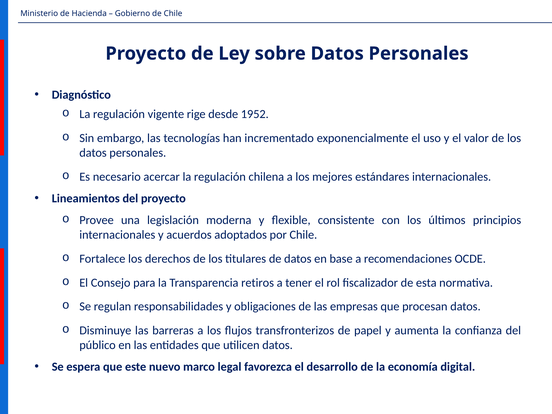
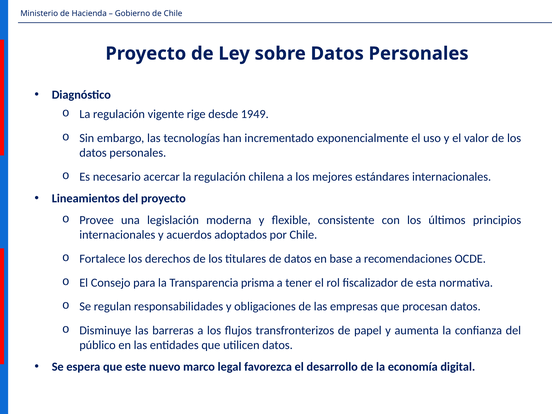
1952: 1952 -> 1949 (255, 114)
retiros: retiros -> prisma (258, 283)
